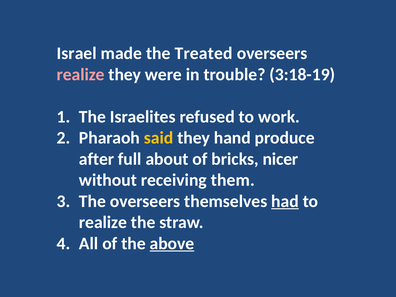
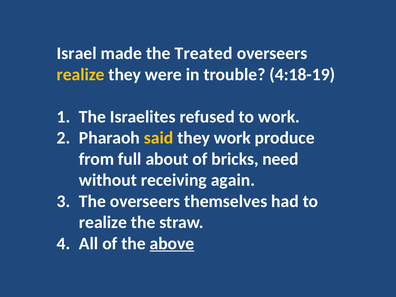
realize colour: pink -> yellow (81, 74)
3:18-19: 3:18-19 -> 4:18-19 (302, 74)
they hand: hand -> work (232, 138)
after: after -> from (97, 159)
nicer: nicer -> need (280, 159)
them: them -> again (233, 180)
had underline: present -> none (285, 201)
